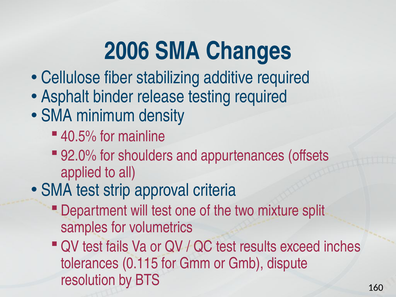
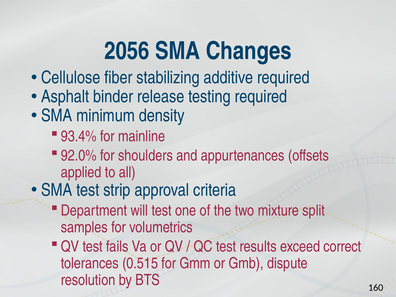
2006: 2006 -> 2056 (127, 51)
40.5%: 40.5% -> 93.4% (79, 136)
inches: inches -> correct (342, 247)
0.115: 0.115 -> 0.515 (140, 263)
